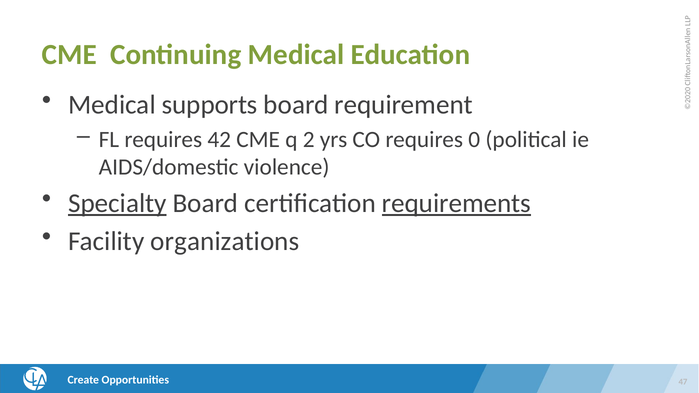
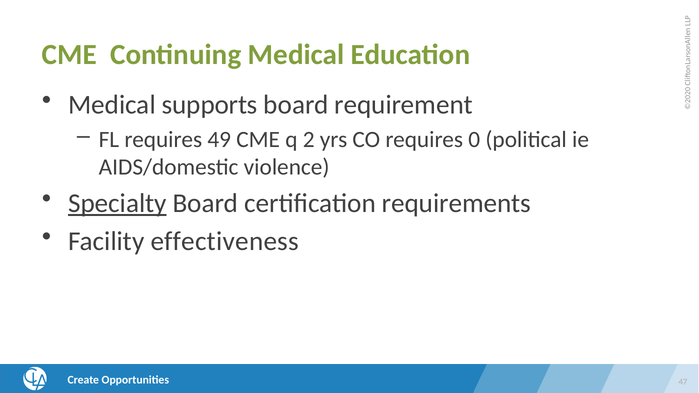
42: 42 -> 49 (219, 139)
requirements underline: present -> none (456, 203)
organizations: organizations -> effectiveness (225, 241)
